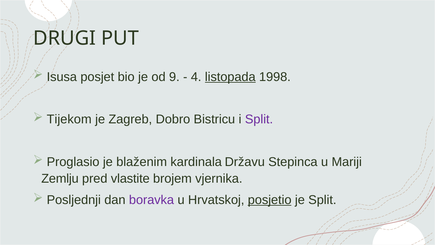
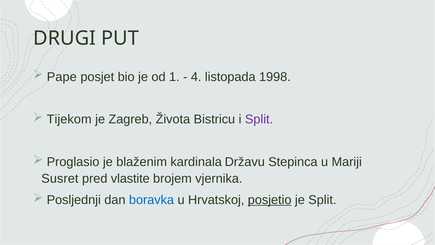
Isusa: Isusa -> Pape (62, 77)
9: 9 -> 1 (174, 77)
listopada underline: present -> none (230, 77)
Dobro: Dobro -> Života (173, 119)
Zemlju: Zemlju -> Susret (60, 178)
boravka colour: purple -> blue (152, 200)
